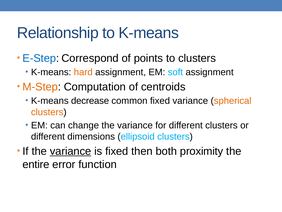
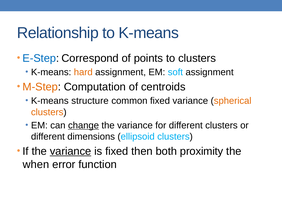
decrease: decrease -> structure (90, 101)
change underline: none -> present (84, 125)
entire: entire -> when (36, 164)
